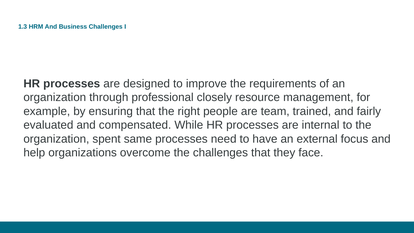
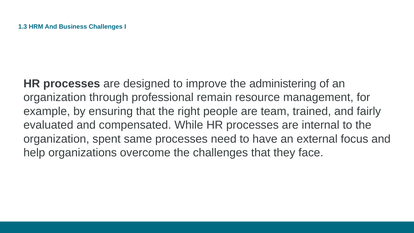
requirements: requirements -> administering (283, 84)
closely: closely -> remain (214, 97)
